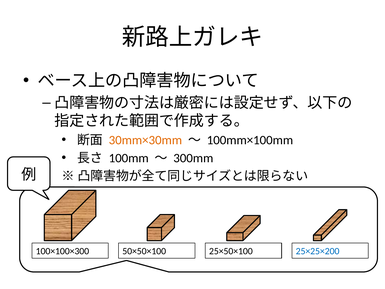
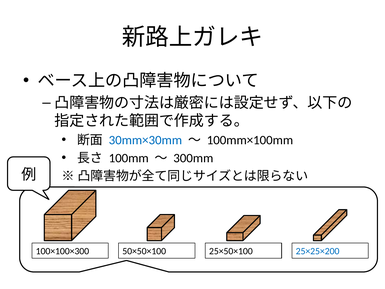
30mm×30mm colour: orange -> blue (145, 140)
